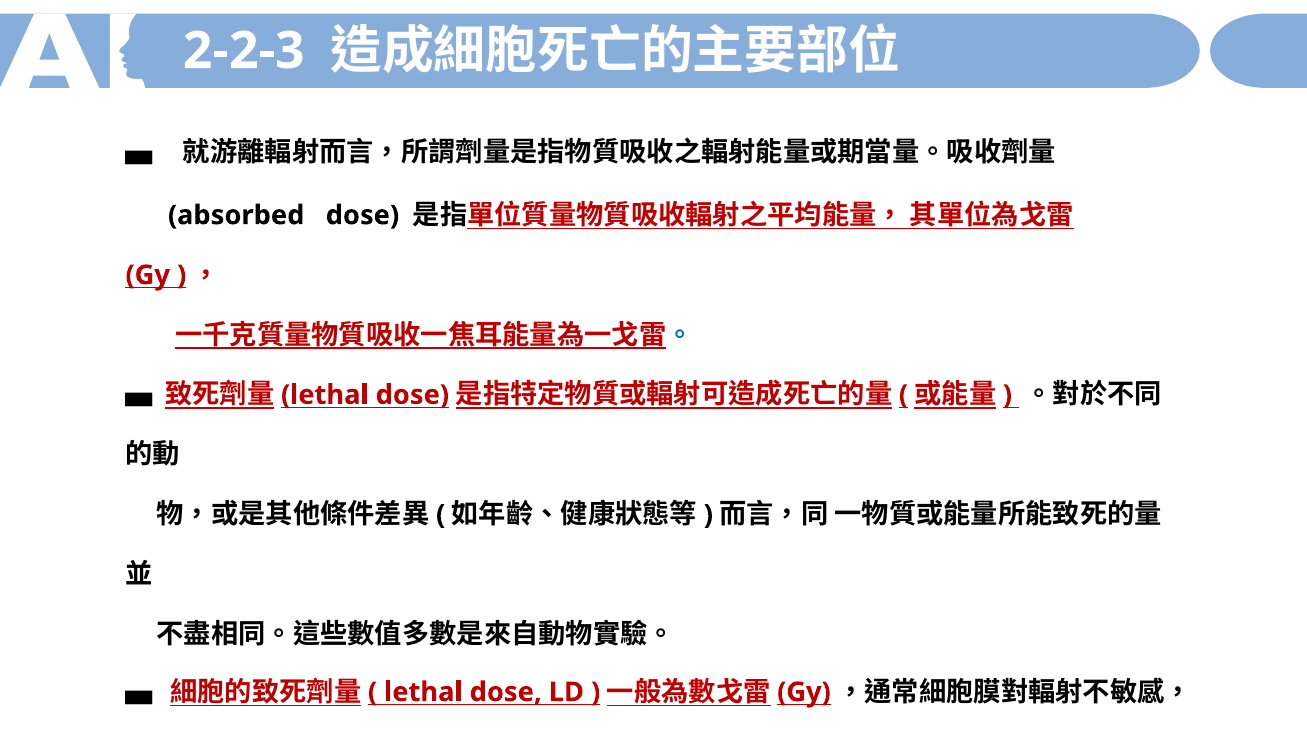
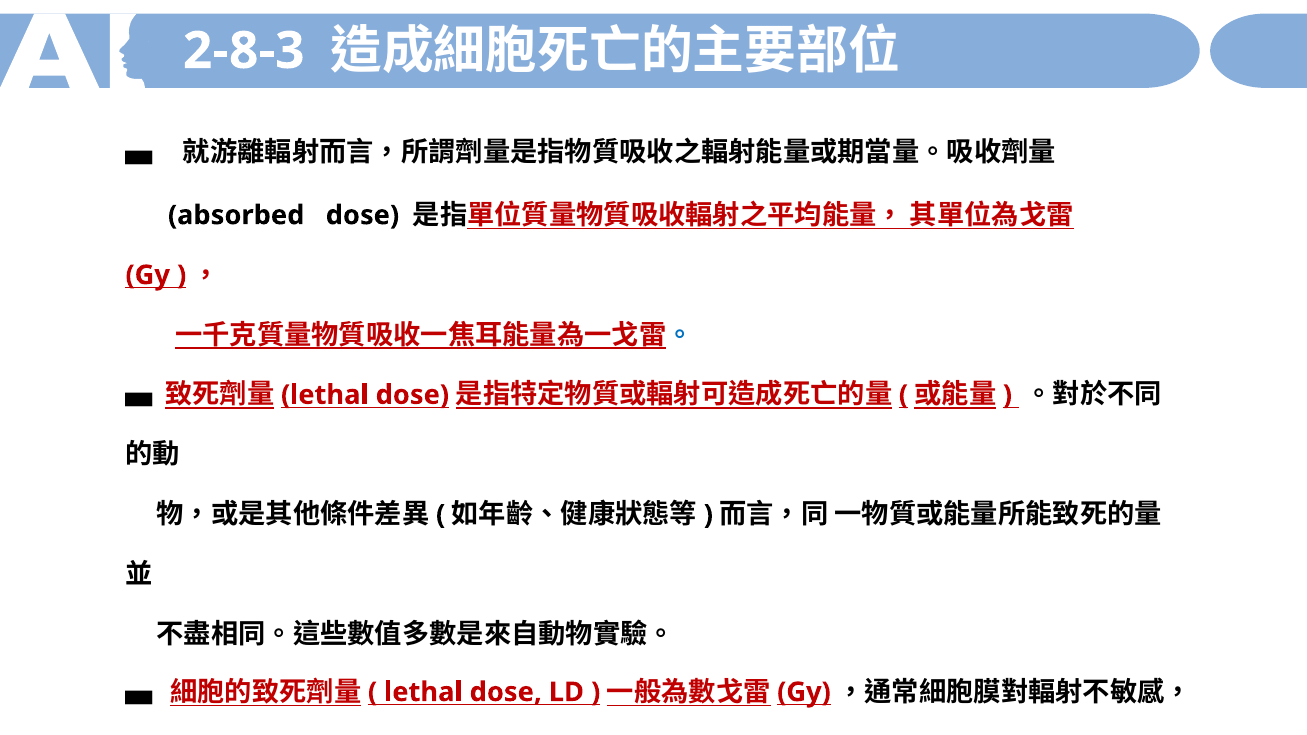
2-2-3: 2-2-3 -> 2-8-3 (244, 51)
